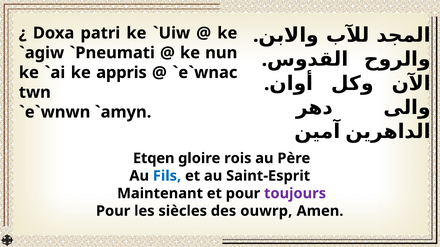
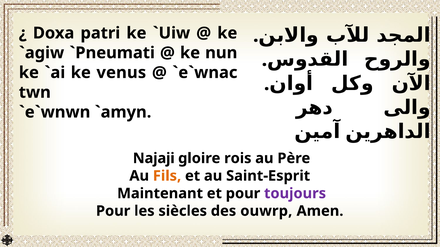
appris: appris -> venus (121, 73)
Etqen: Etqen -> Najaji (154, 159)
Fils colour: blue -> orange (167, 176)
